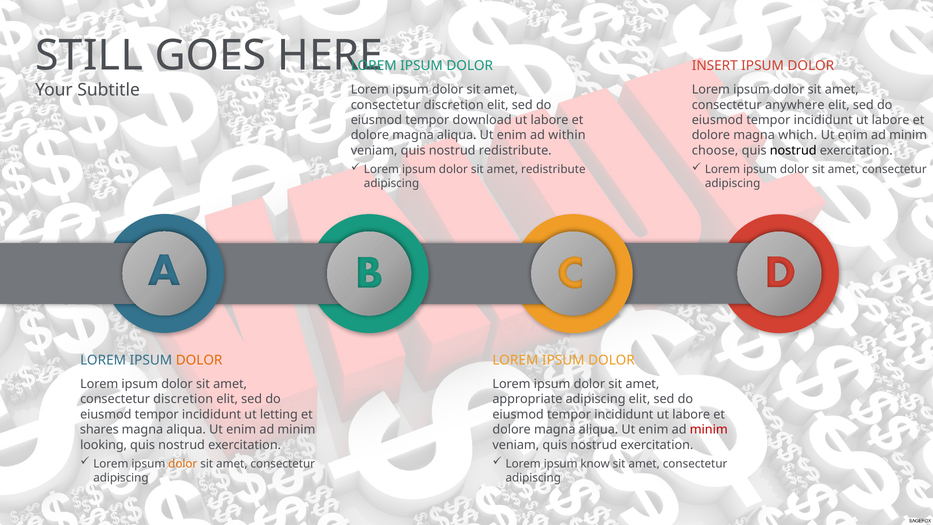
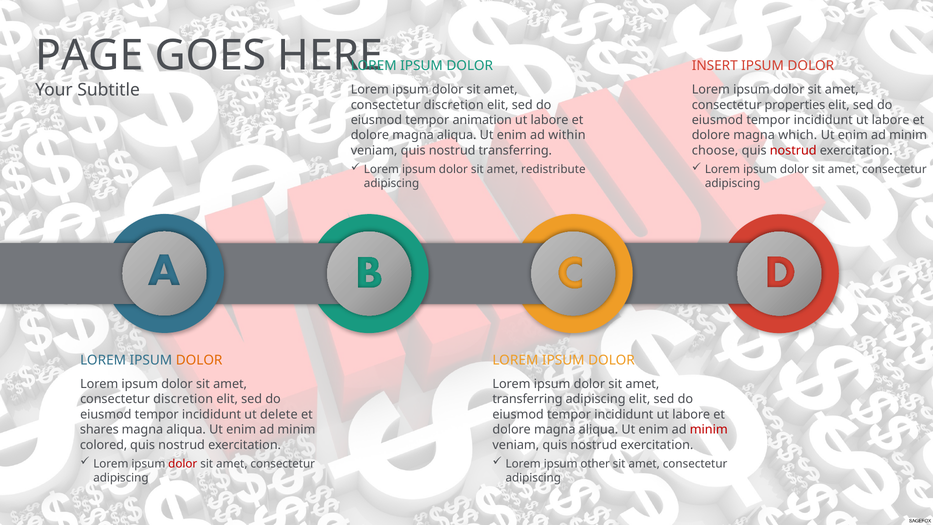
STILL: STILL -> PAGE (89, 55)
anywhere: anywhere -> properties (795, 105)
download: download -> animation (482, 120)
nostrud redistribute: redistribute -> transferring (515, 150)
nostrud colour: black -> red (793, 150)
appropriate: appropriate -> transferring (527, 399)
letting: letting -> delete (279, 414)
looking: looking -> colored (104, 445)
dolor colour: orange -> red (183, 464)
know: know -> other (595, 464)
